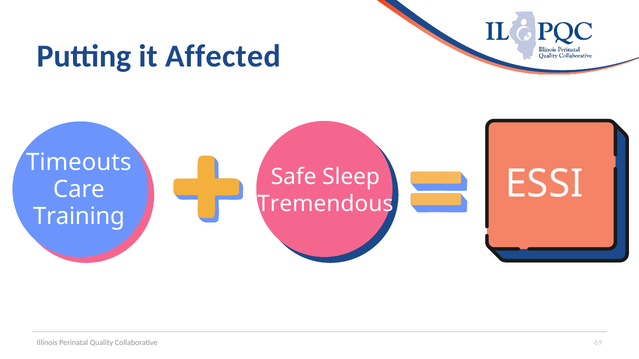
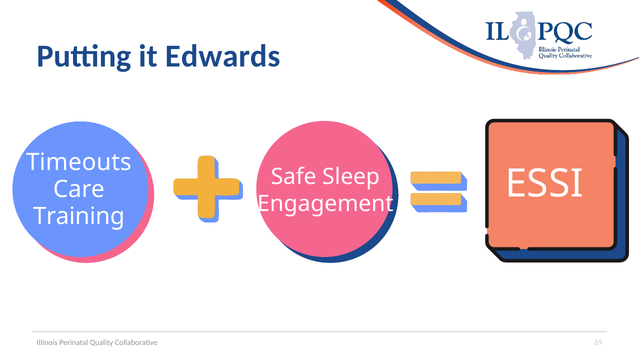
Affected: Affected -> Edwards (223, 56)
Tremendous: Tremendous -> Engagement (325, 204)
